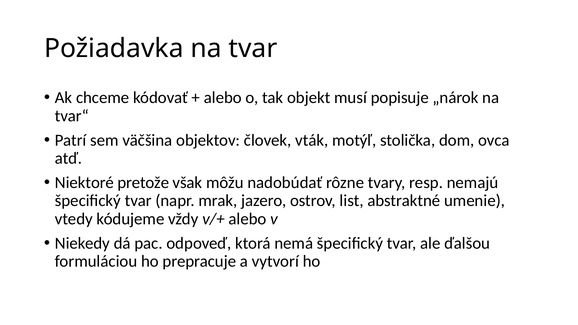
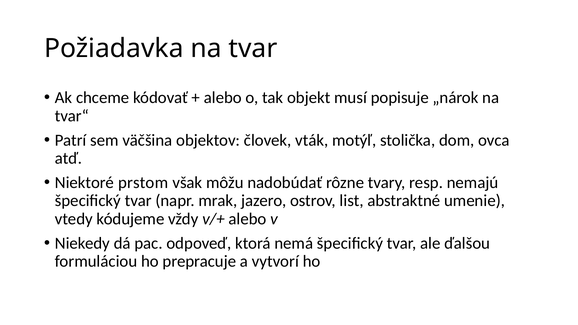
pretože: pretože -> prstom (143, 183)
